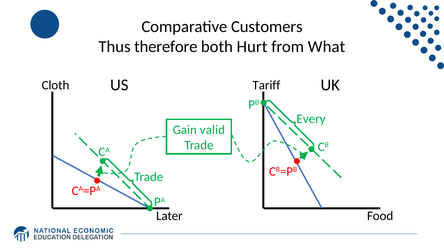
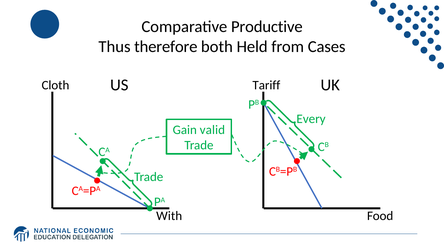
Customers: Customers -> Productive (267, 27)
Hurt: Hurt -> Held (252, 47)
What: What -> Cases (327, 47)
Later: Later -> With (169, 216)
